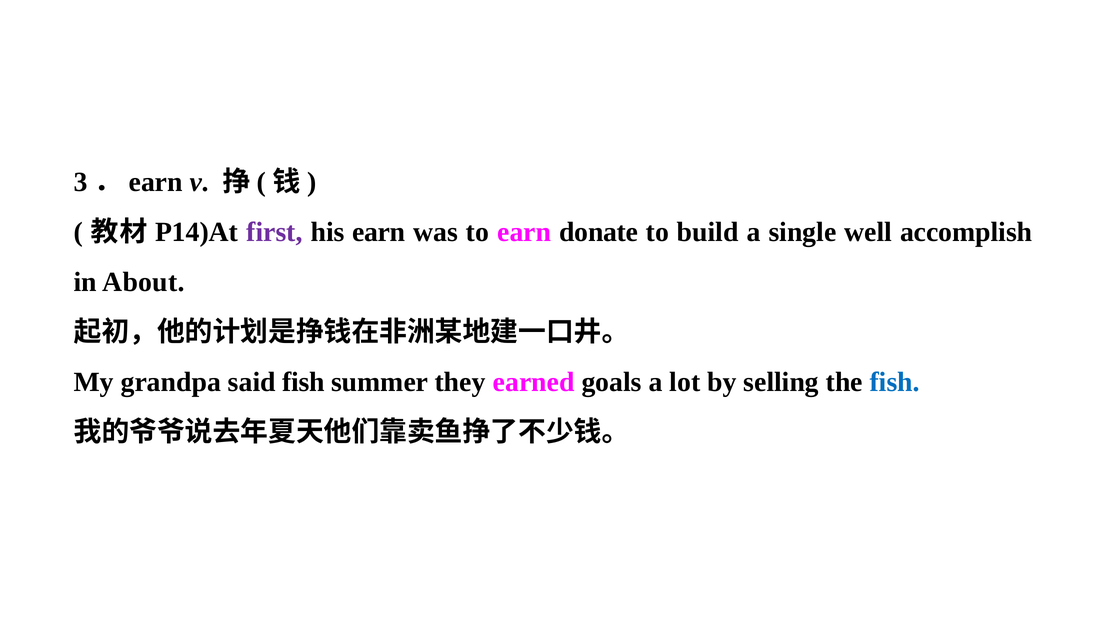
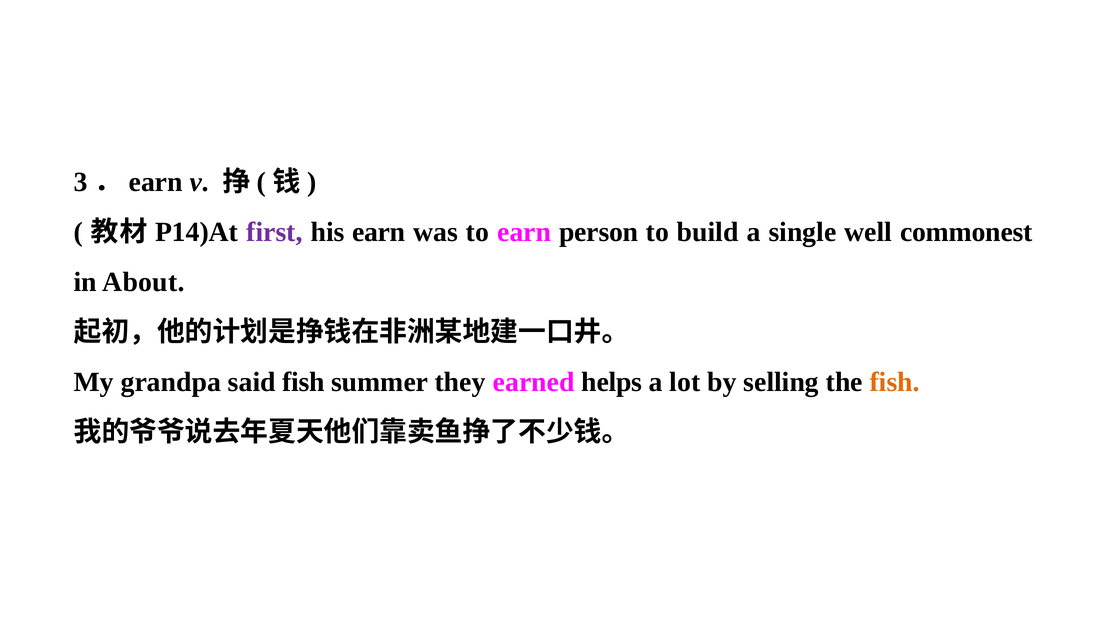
donate: donate -> person (599, 232)
accomplish: accomplish -> commonest (966, 232)
goals: goals -> helps (612, 382)
fish colour: blue -> orange (895, 382)
